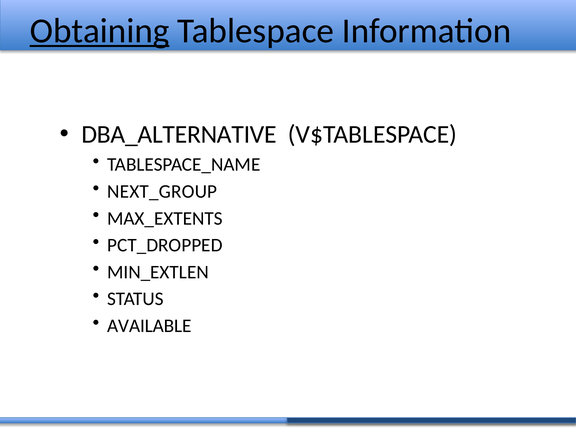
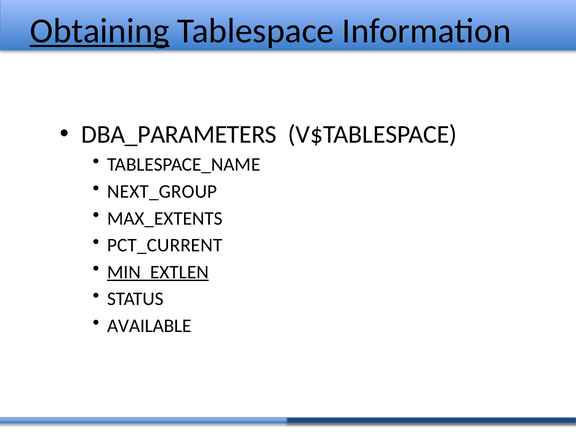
DBA_ALTERNATIVE: DBA_ALTERNATIVE -> DBA_PARAMETERS (179, 134)
PCT_DROPPED: PCT_DROPPED -> PCT_CURRENT (165, 245)
MIN_EXTLEN underline: none -> present (158, 272)
